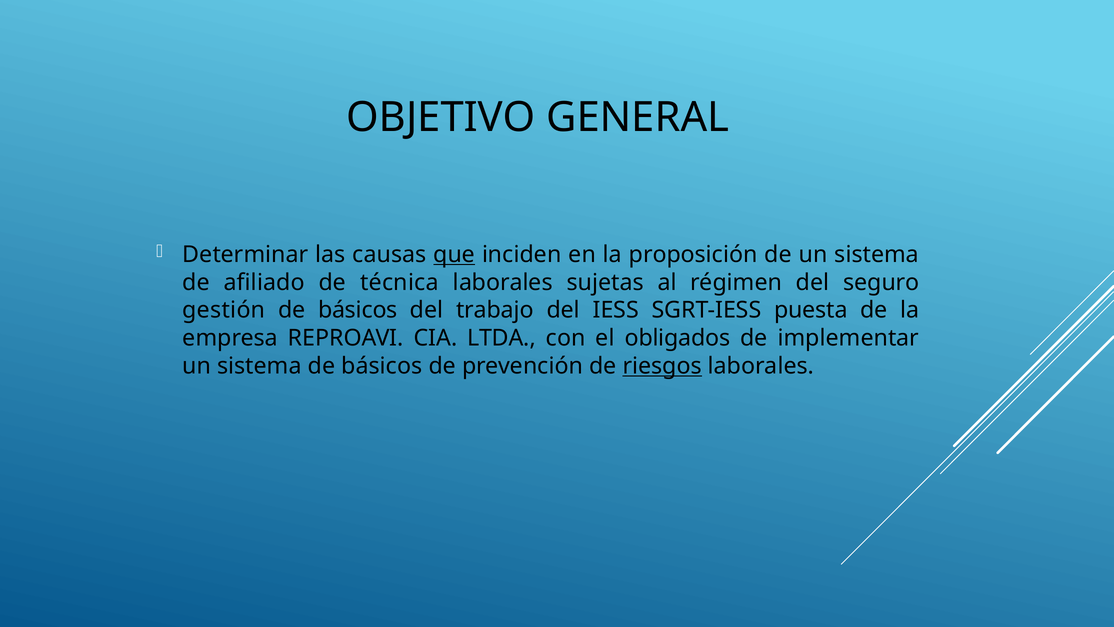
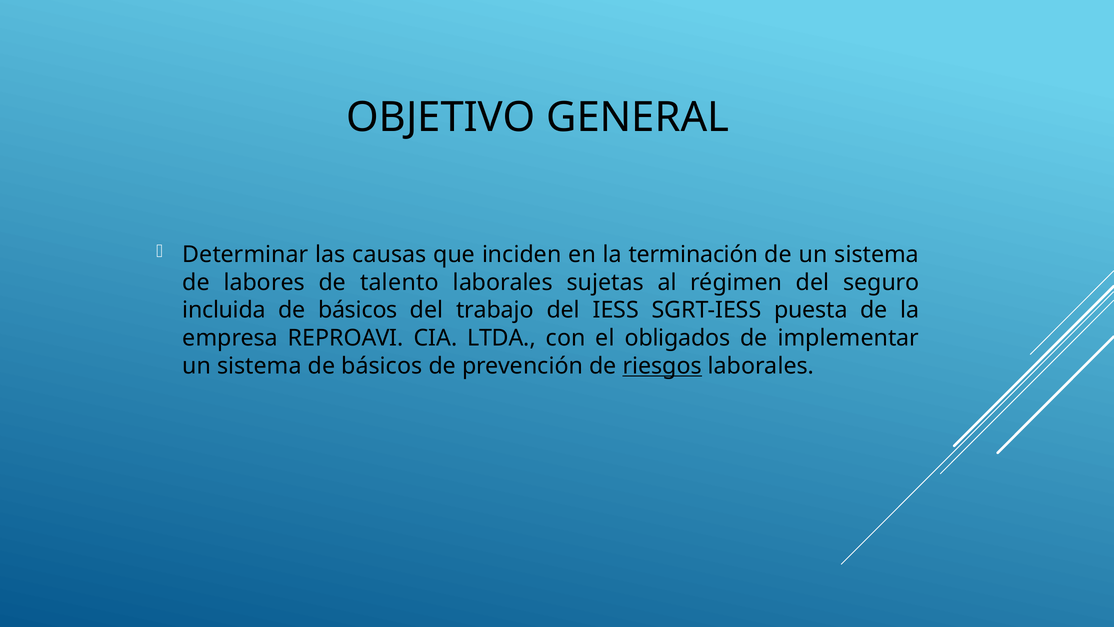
que underline: present -> none (454, 254)
proposición: proposición -> terminación (693, 254)
afiliado: afiliado -> labores (264, 282)
técnica: técnica -> talento (399, 282)
gestión: gestión -> incluida (224, 310)
